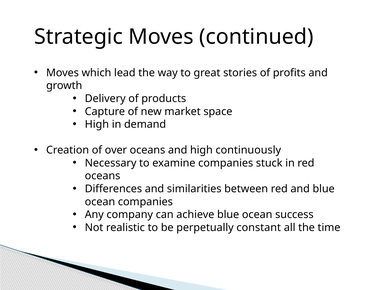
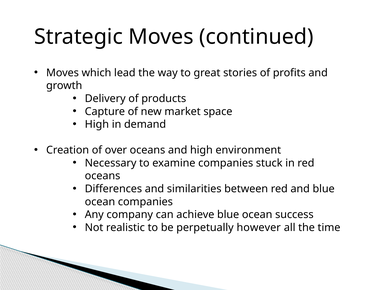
continuously: continuously -> environment (248, 150)
constant: constant -> however (259, 227)
